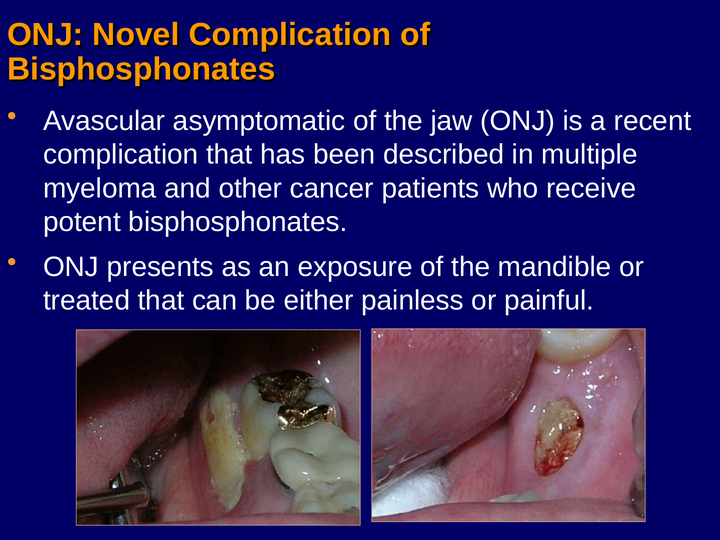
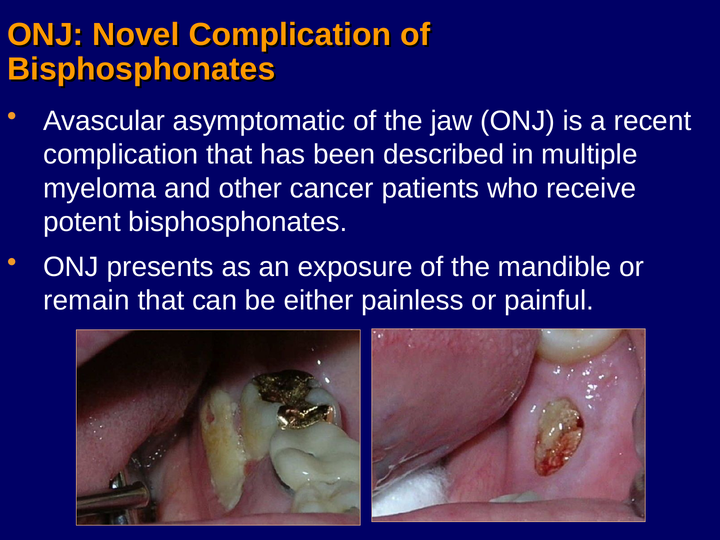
treated: treated -> remain (86, 300)
